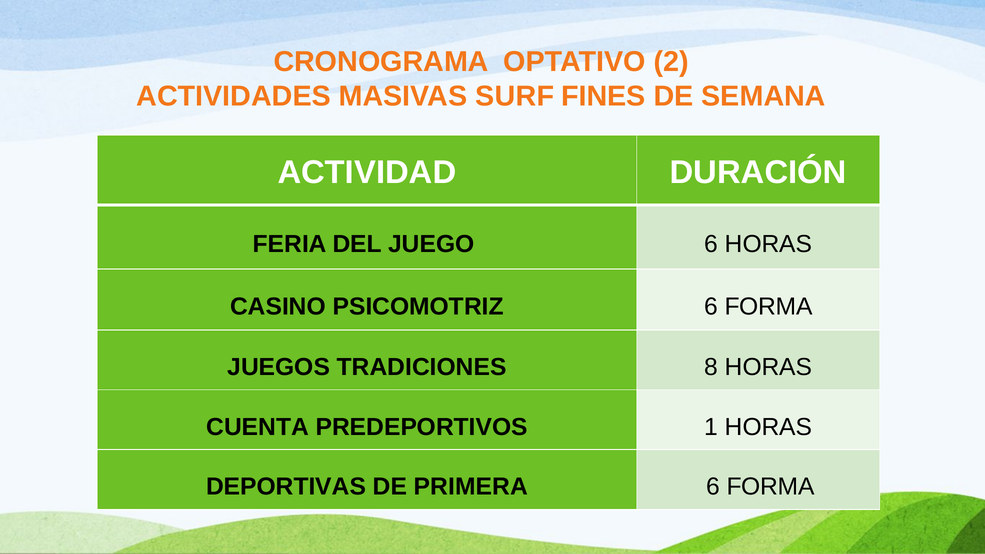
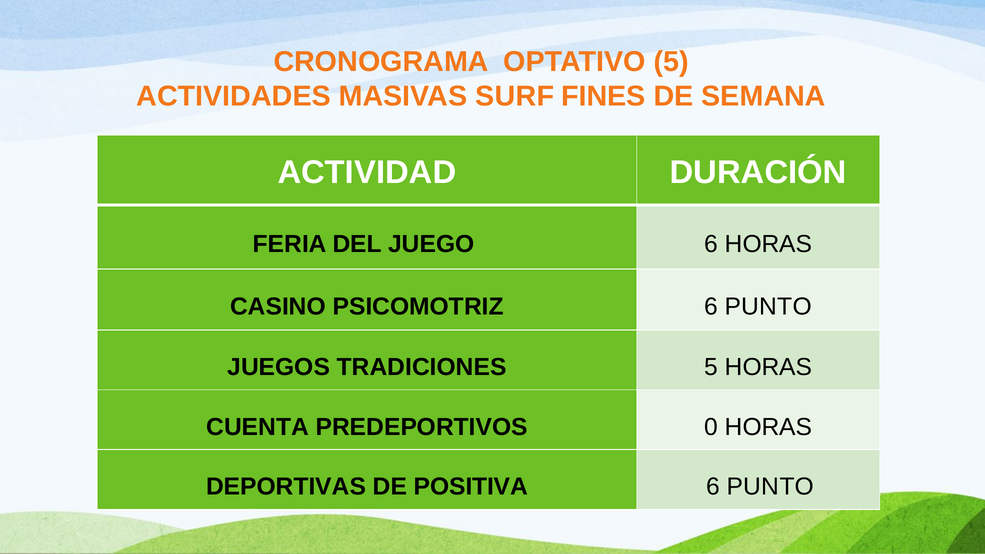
OPTATIVO 2: 2 -> 5 (671, 62)
PSICOMOTRIZ 6 FORMA: FORMA -> PUNTO (768, 307)
TRADICIONES 8: 8 -> 5 (711, 367)
1: 1 -> 0 (711, 427)
PRIMERA: PRIMERA -> POSITIVA (471, 487)
FORMA: FORMA -> PUNTO (770, 487)
